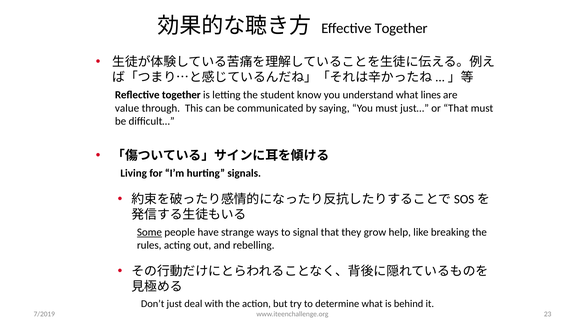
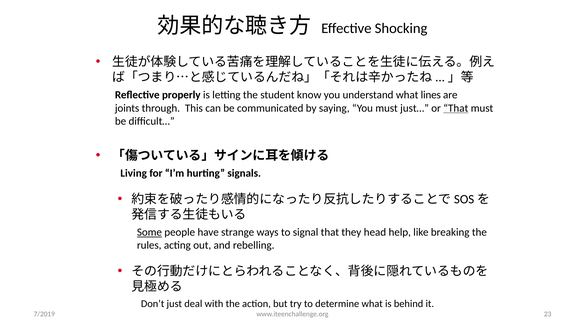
Effective Together: Together -> Shocking (401, 28)
Reflective together: together -> properly (181, 95)
value: value -> joints (127, 108)
That underline: none -> present (456, 108)
grow: grow -> head (375, 232)
